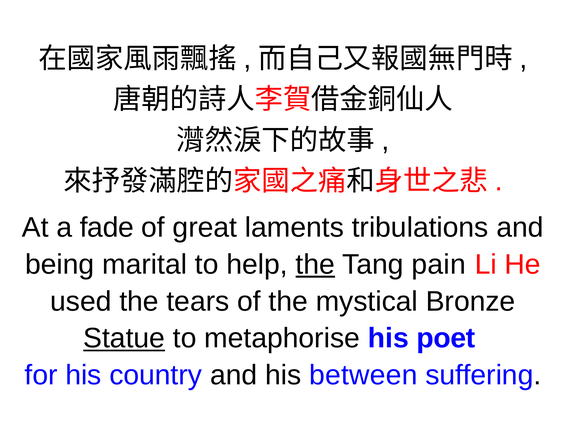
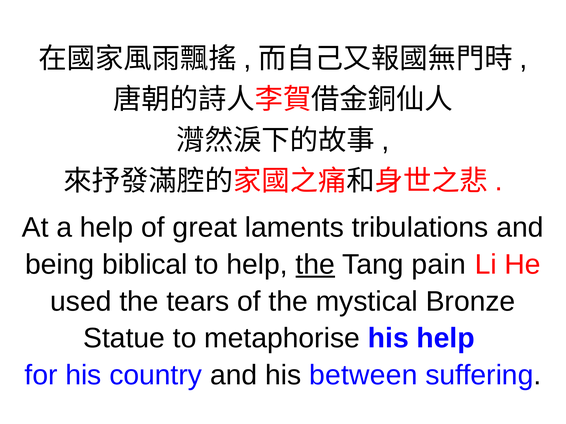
a fade: fade -> help (107, 228)
marital: marital -> biblical (145, 265)
Statue underline: present -> none (124, 339)
his poet: poet -> help (446, 339)
